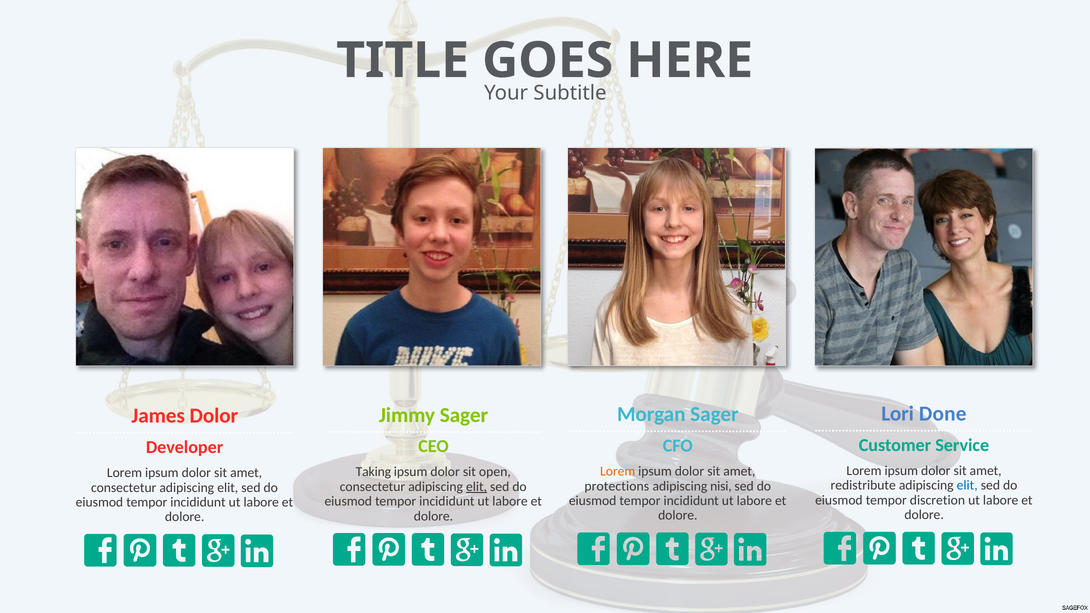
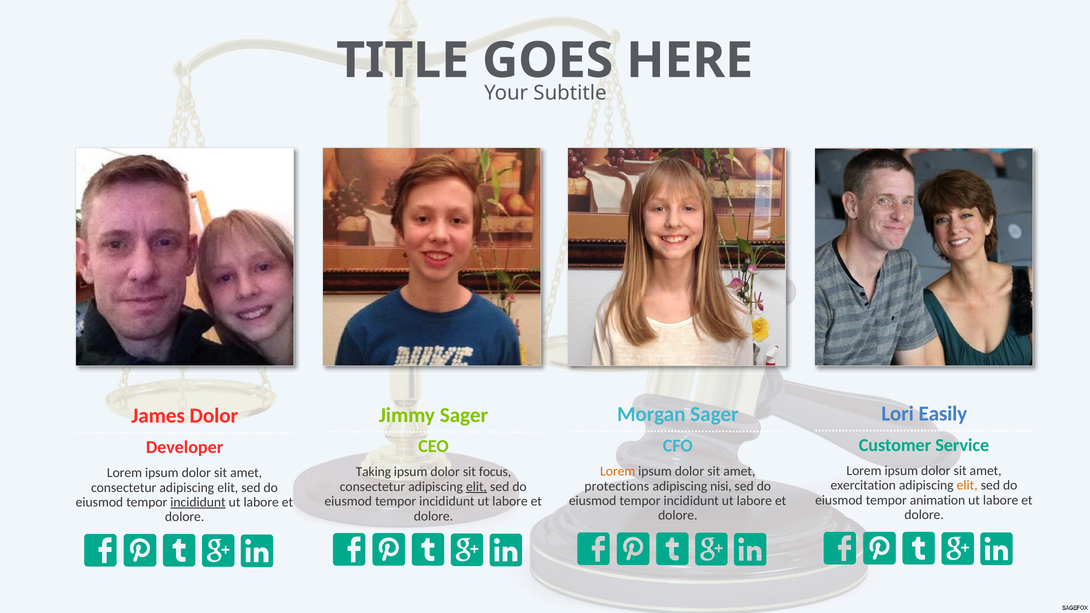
Done: Done -> Easily (943, 414)
open: open -> focus (495, 472)
redistribute: redistribute -> exercitation (863, 486)
elit colour: blue -> orange (967, 486)
discretion: discretion -> animation (938, 500)
incididunt underline: none -> present (198, 502)
